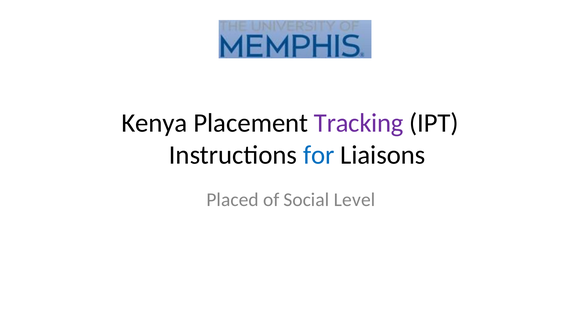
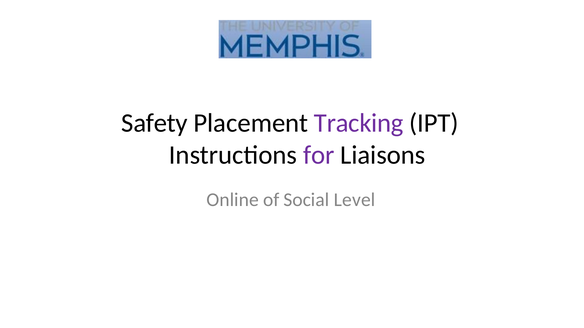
Kenya: Kenya -> Safety (154, 123)
for colour: blue -> purple (319, 155)
Placed: Placed -> Online (233, 200)
